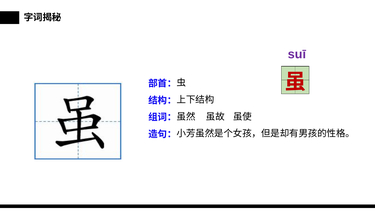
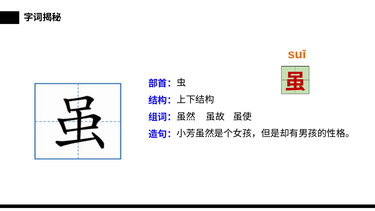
suī colour: purple -> orange (297, 54)
